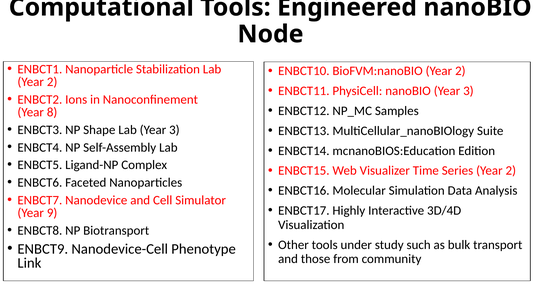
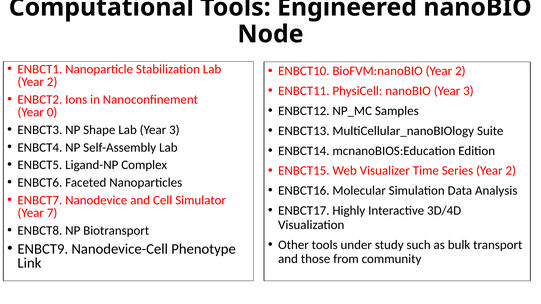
8: 8 -> 0 (52, 112)
9: 9 -> 7 (52, 213)
